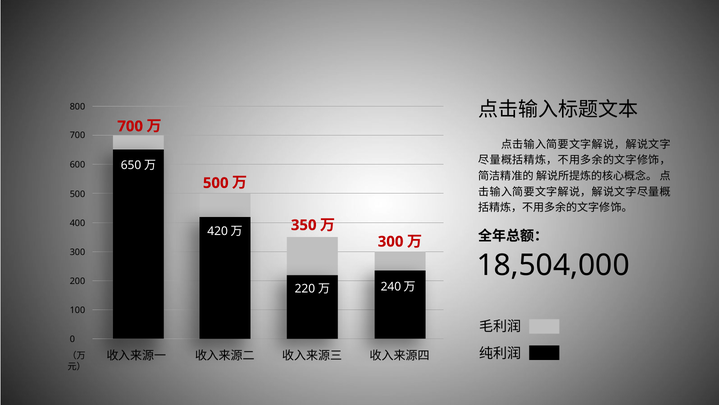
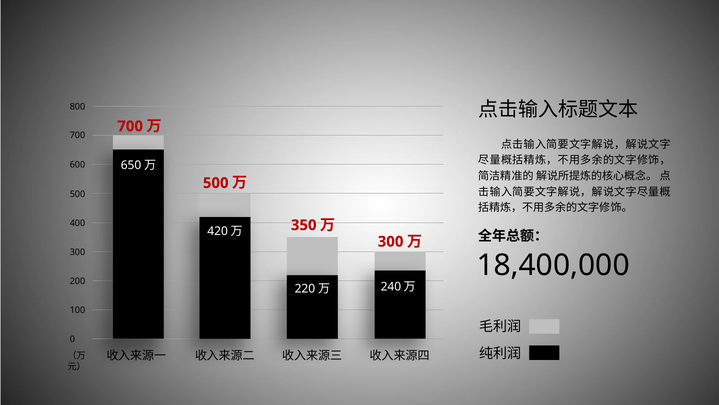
18,504,000: 18,504,000 -> 18,400,000 (553, 265)
